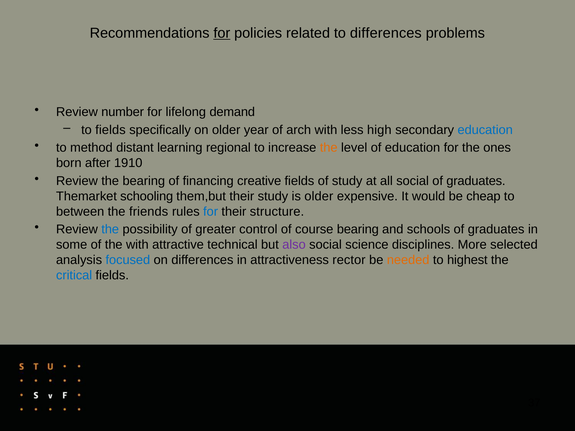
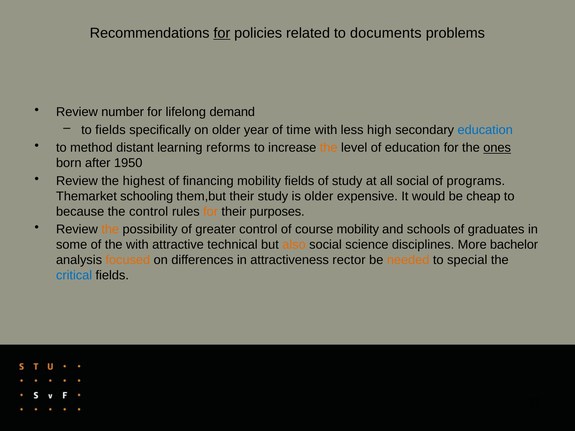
to differences: differences -> documents (386, 33)
arch: arch -> time (299, 130)
regional: regional -> reforms (228, 148)
ones underline: none -> present (497, 148)
1910: 1910 -> 1950 (128, 163)
the bearing: bearing -> highest (144, 181)
financing creative: creative -> mobility (259, 181)
graduates: graduates -> programs (476, 181)
between: between -> because (80, 212)
the friends: friends -> control (149, 212)
for colour: blue -> orange (211, 212)
structure: structure -> purposes (277, 212)
the colour: blue -> orange (110, 230)
course bearing: bearing -> mobility (358, 230)
also colour: purple -> orange (294, 245)
selected: selected -> bachelor (514, 245)
focused colour: blue -> orange (128, 260)
highest: highest -> special (467, 260)
